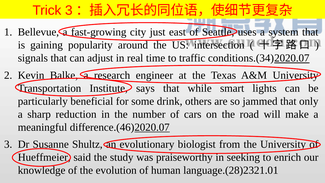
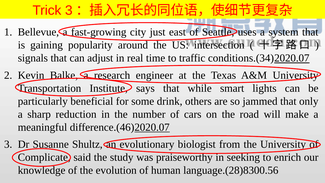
Hueffmeier: Hueffmeier -> Complicate (44, 157)
language.(28)2321.01: language.(28)2321.01 -> language.(28)8300.56 (231, 170)
